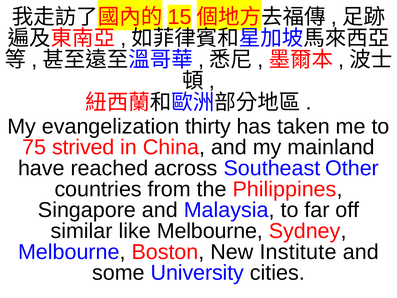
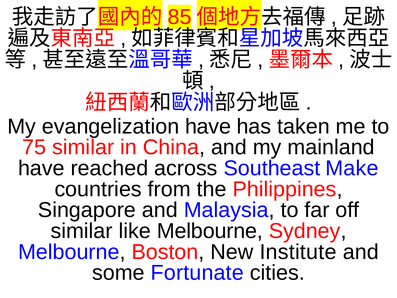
15: 15 -> 85 (180, 17)
evangelization thirty: thirty -> have (208, 126)
75 strived: strived -> similar (83, 147)
Other: Other -> Make (352, 168)
University: University -> Fortunate (197, 273)
